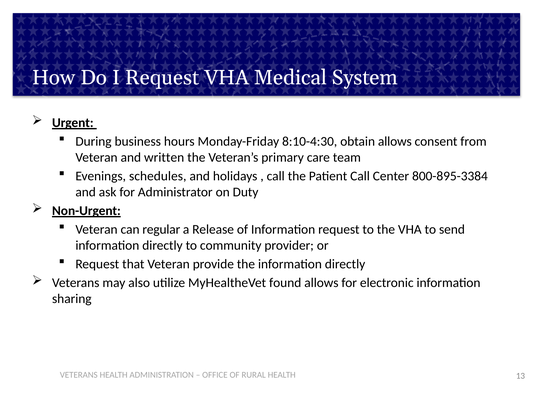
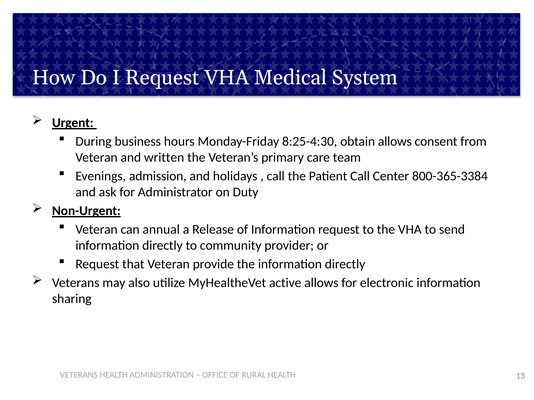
8:10-4:30: 8:10-4:30 -> 8:25-4:30 (310, 142)
schedules: schedules -> admission (158, 176)
800-895-3384: 800-895-3384 -> 800-365-3384 (450, 176)
regular: regular -> annual (161, 230)
found: found -> active (285, 283)
